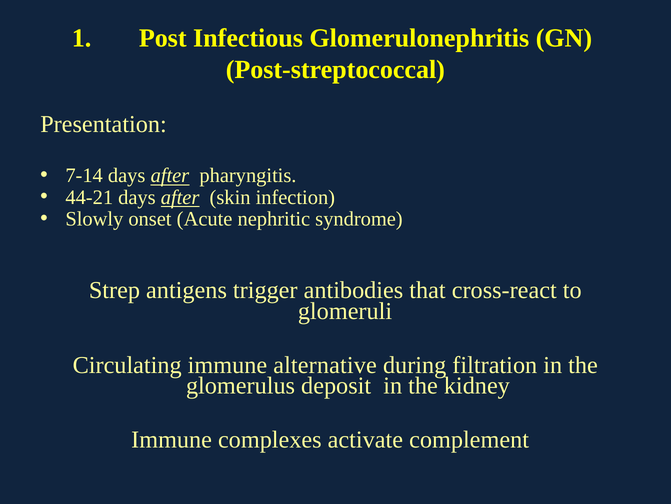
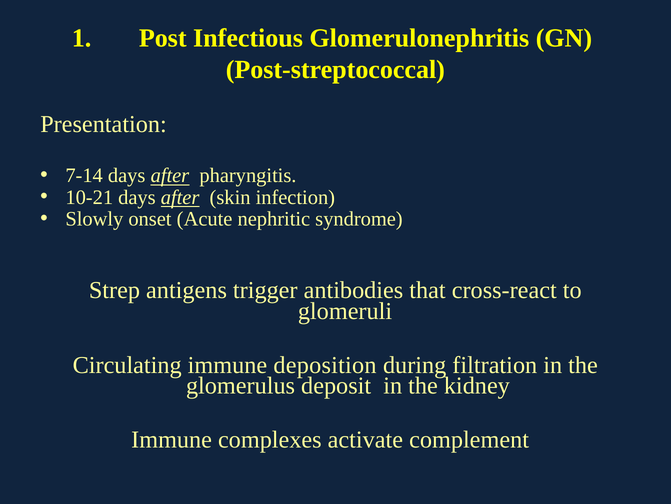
44-21: 44-21 -> 10-21 (89, 197)
alternative: alternative -> deposition (325, 364)
